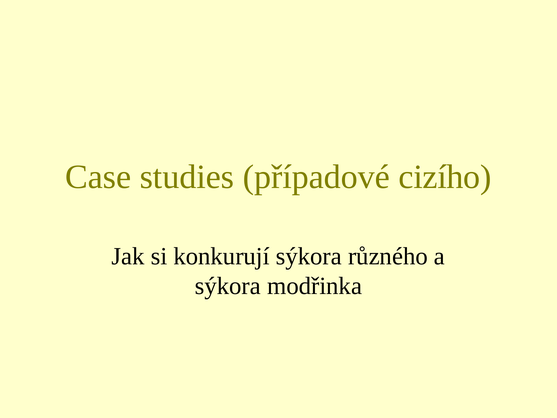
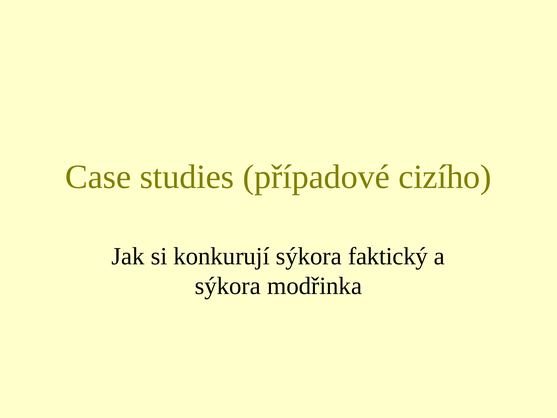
různého: různého -> faktický (388, 256)
